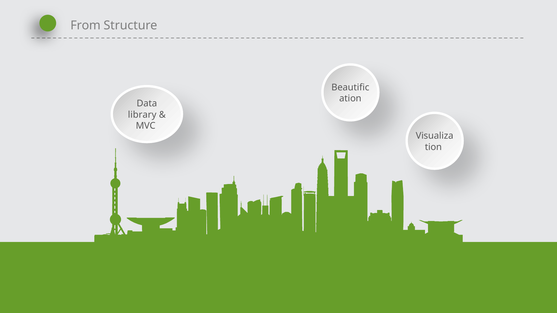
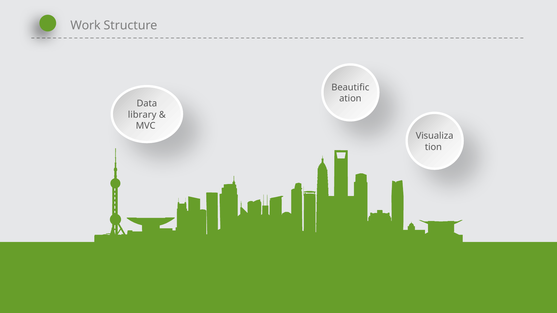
From: From -> Work (86, 26)
